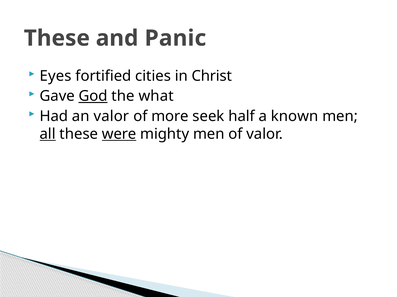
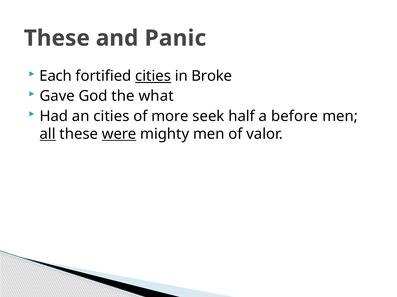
Eyes: Eyes -> Each (56, 76)
cities underline: none -> present (153, 76)
Christ: Christ -> Broke (212, 76)
God underline: present -> none (93, 96)
an valor: valor -> cities (111, 116)
known: known -> before (295, 116)
